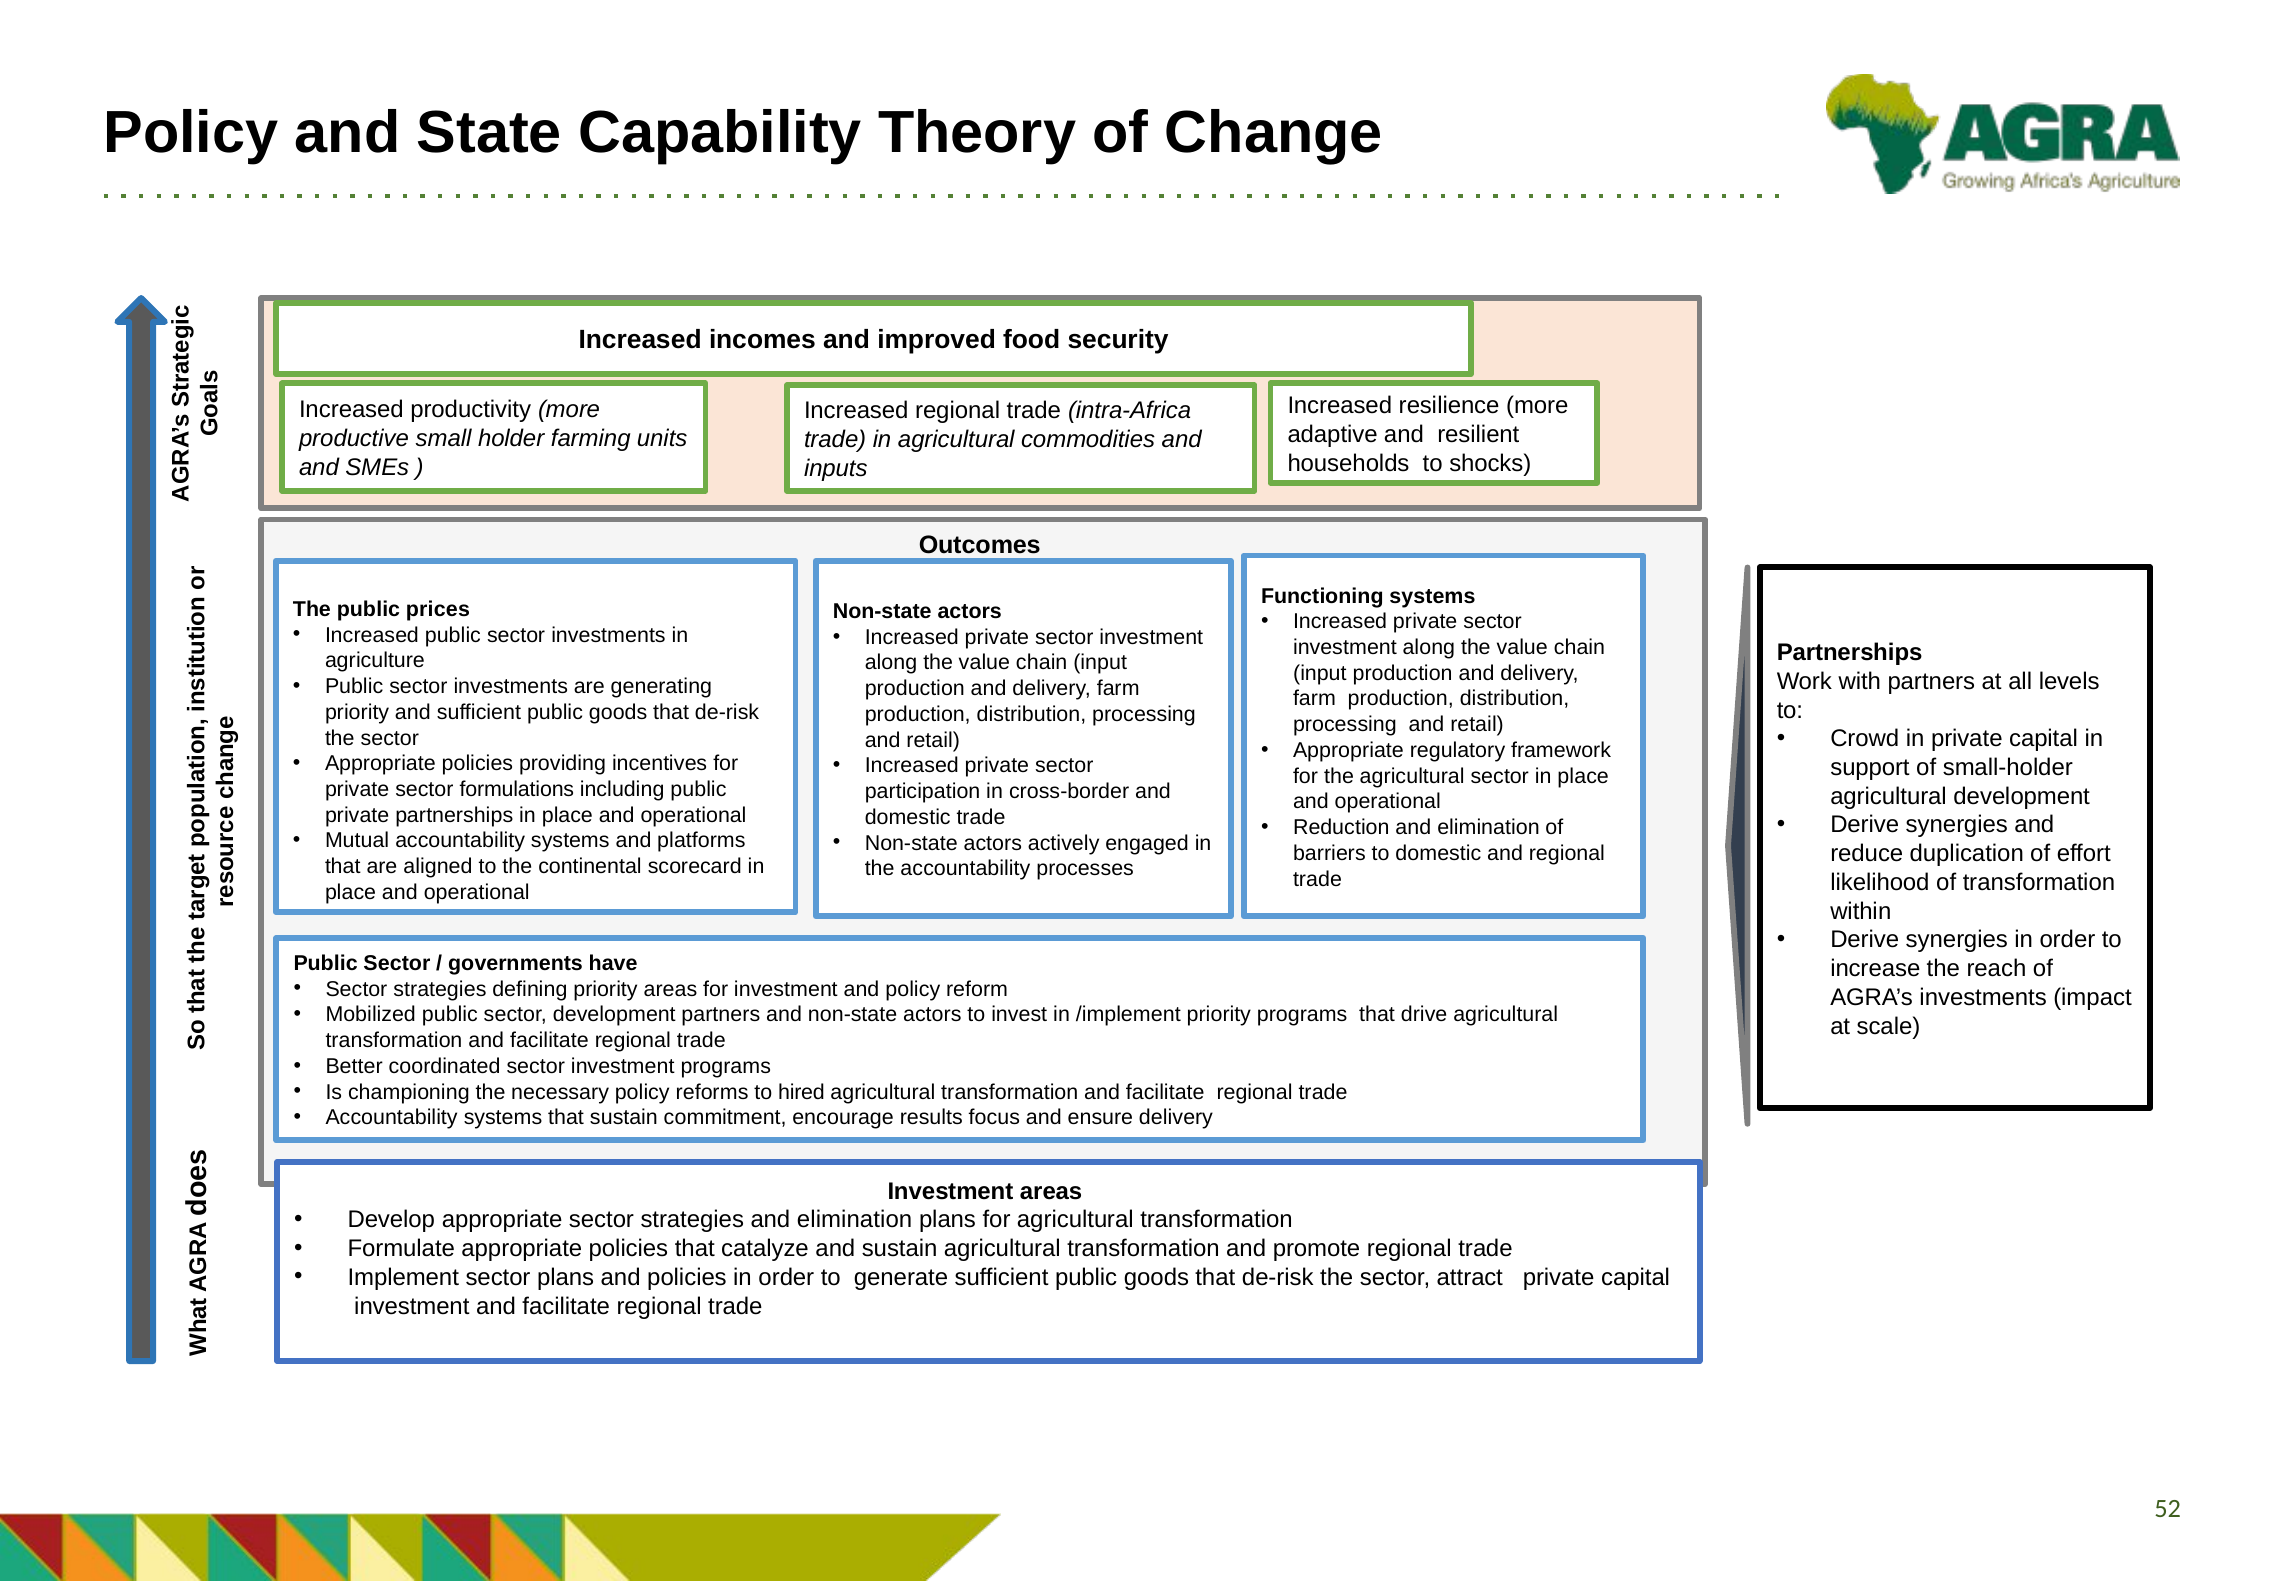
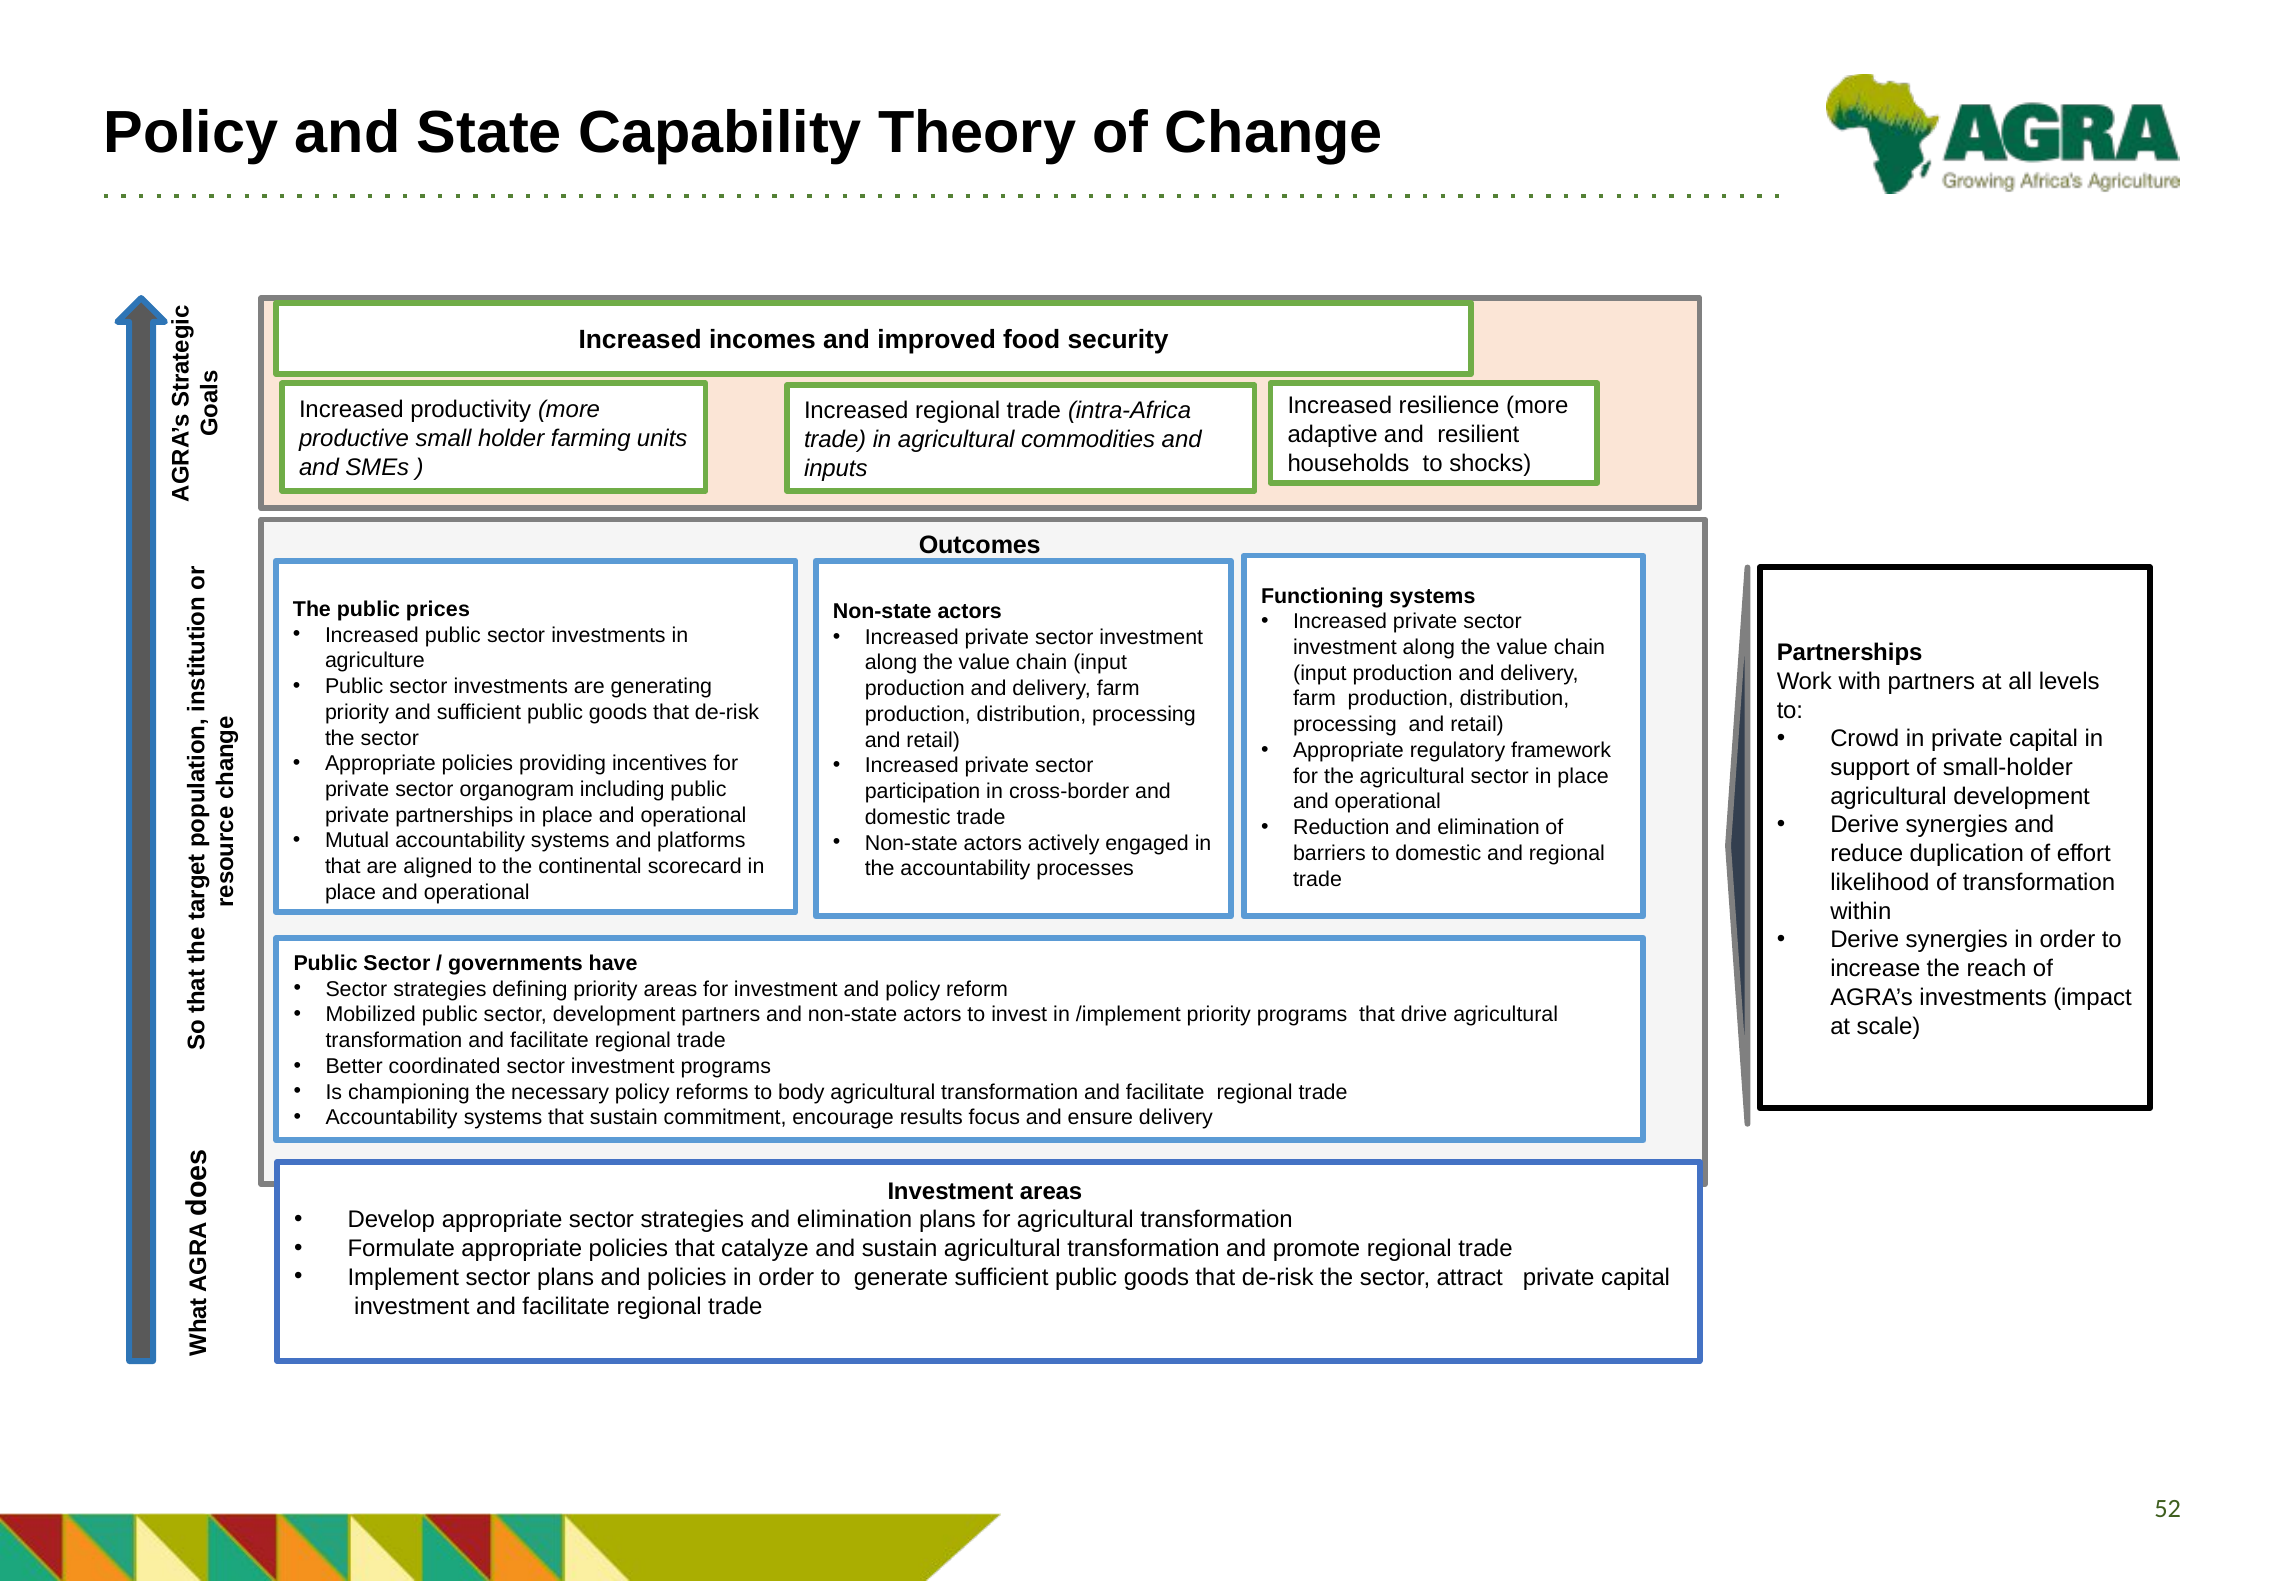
formulations: formulations -> organogram (517, 789)
hired: hired -> body (801, 1092)
